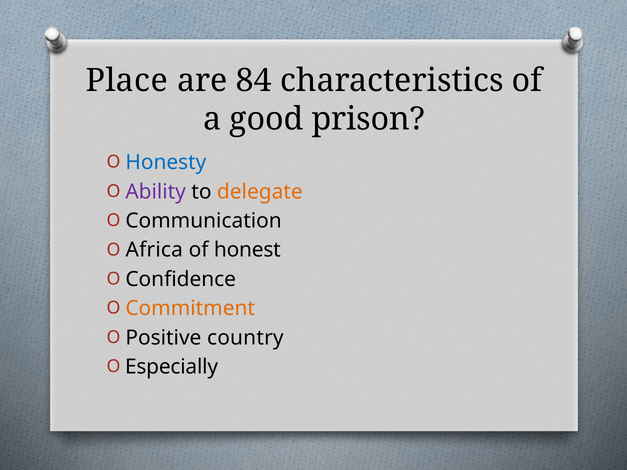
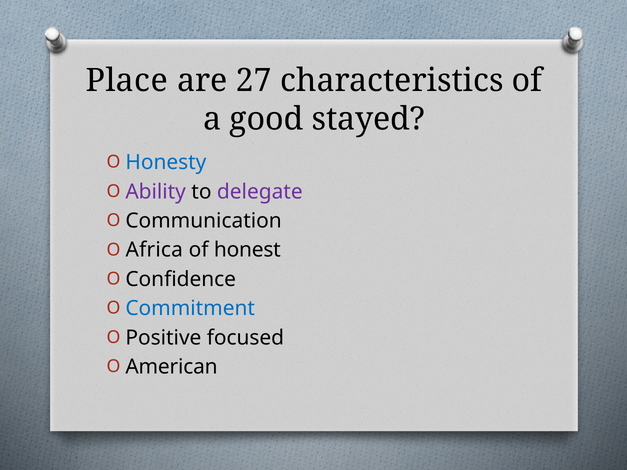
84: 84 -> 27 (254, 81)
prison: prison -> stayed (368, 119)
delegate colour: orange -> purple (260, 192)
Commitment colour: orange -> blue (190, 309)
country: country -> focused (245, 338)
Especially: Especially -> American (172, 367)
